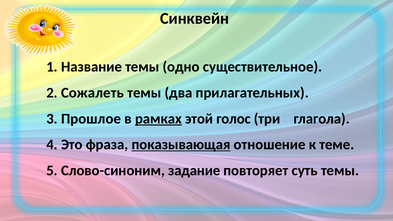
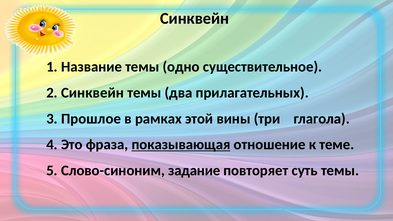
2 Сожалеть: Сожалеть -> Синквейн (92, 93)
рамках underline: present -> none (158, 119)
голос: голос -> вины (234, 119)
